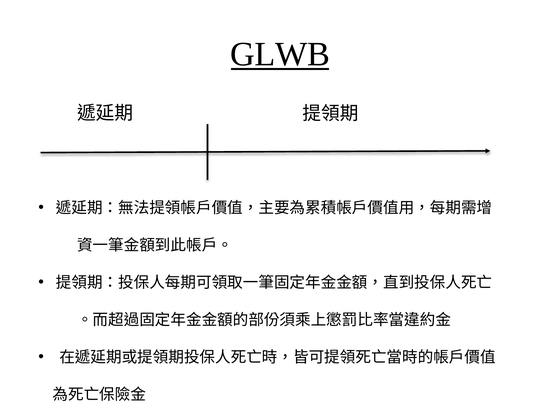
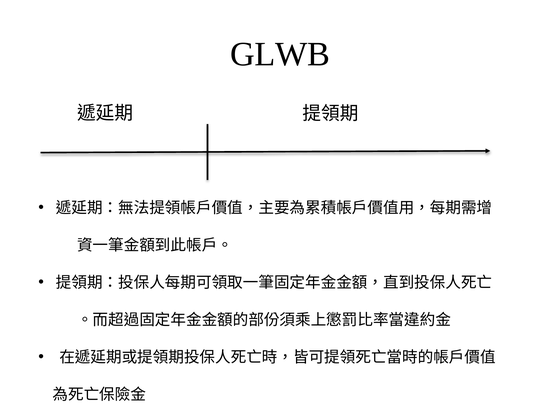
GLWB underline: present -> none (280, 54)
